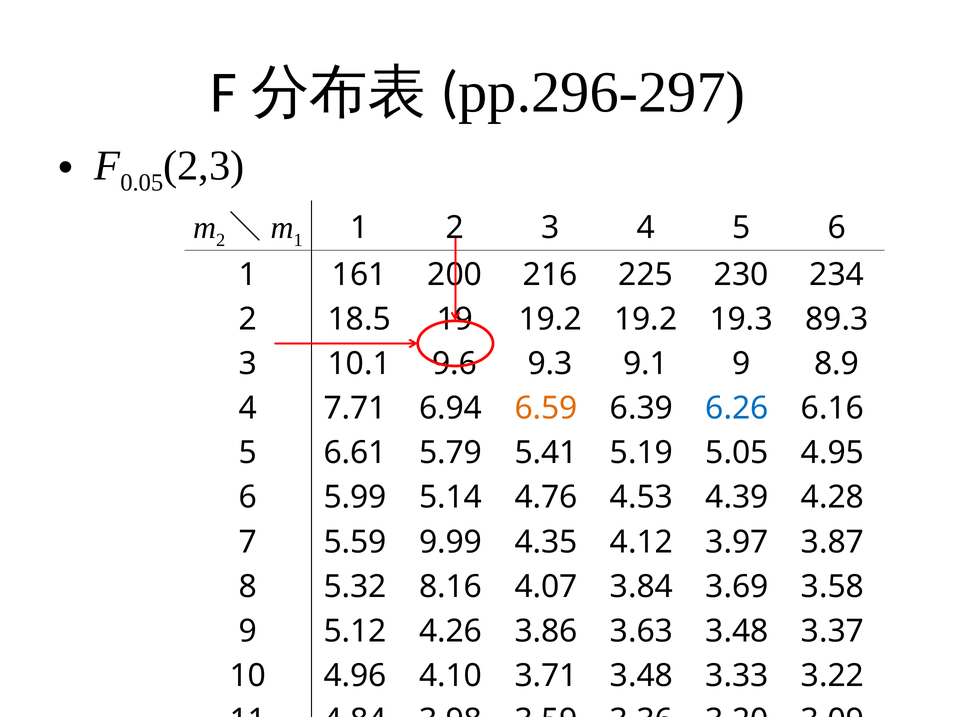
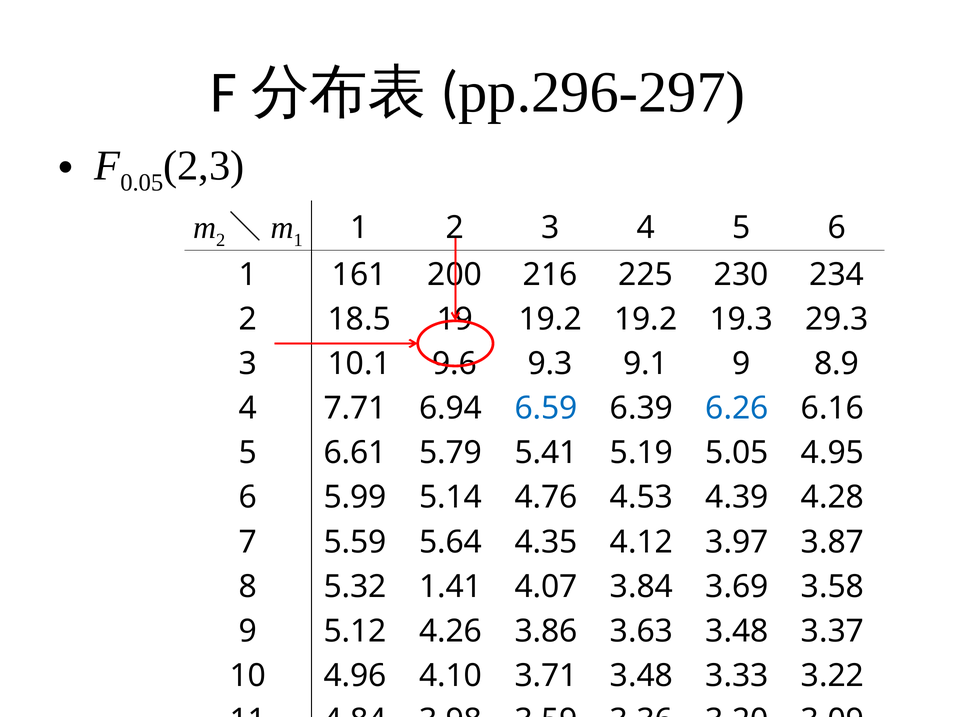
89.3: 89.3 -> 29.3 (837, 319)
6.59 colour: orange -> blue (546, 408)
9.99: 9.99 -> 5.64 (451, 542)
8.16: 8.16 -> 1.41 (451, 587)
